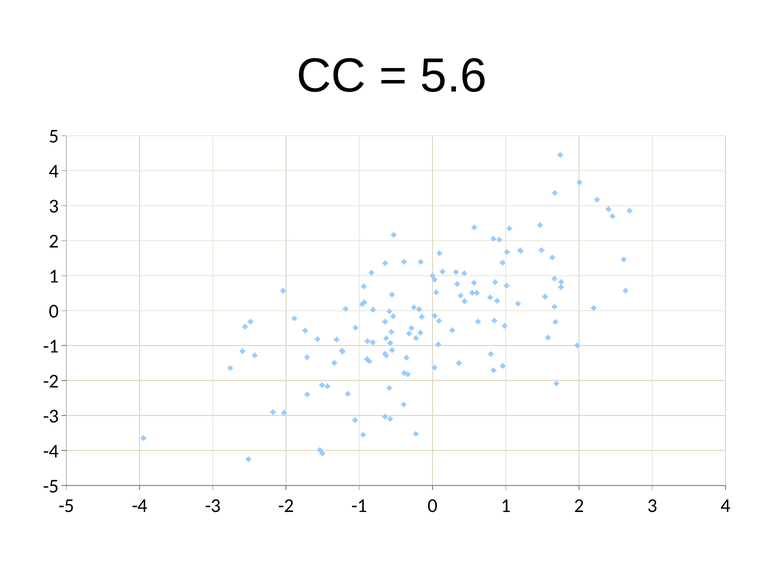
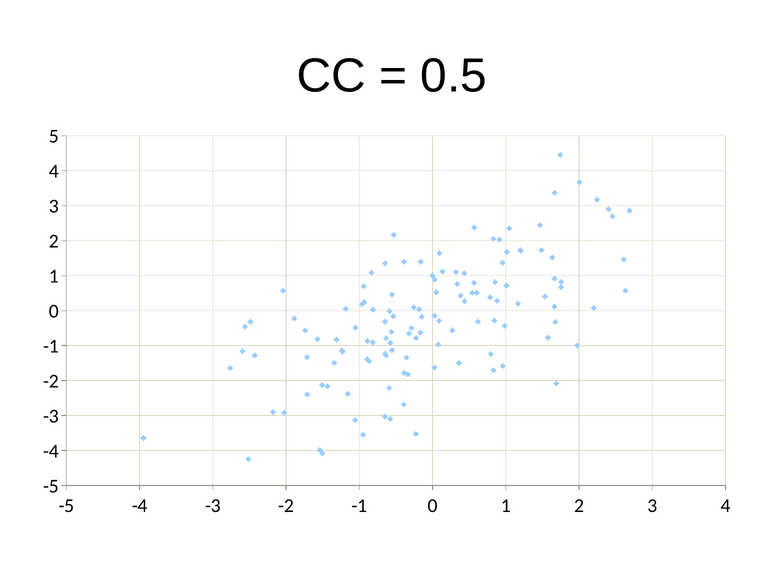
5.6: 5.6 -> 0.5 (454, 76)
